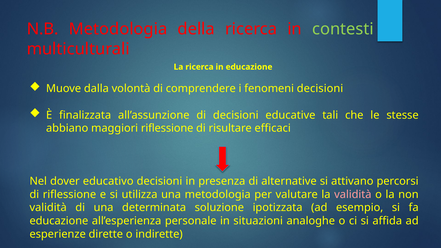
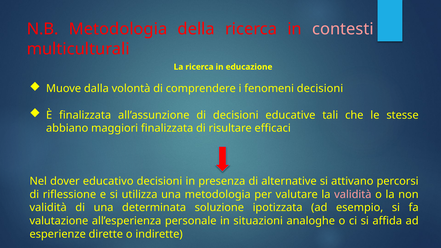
contesti colour: light green -> pink (343, 29)
maggiori riflessione: riflessione -> finalizzata (167, 128)
educazione: educazione -> valutazione (59, 221)
